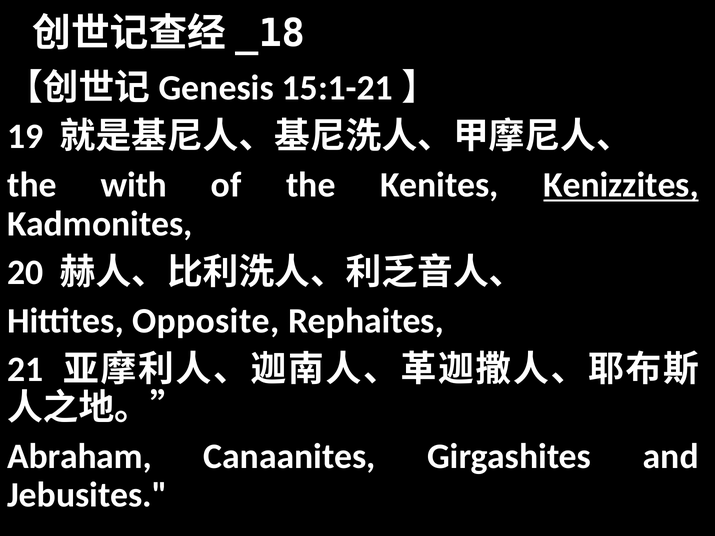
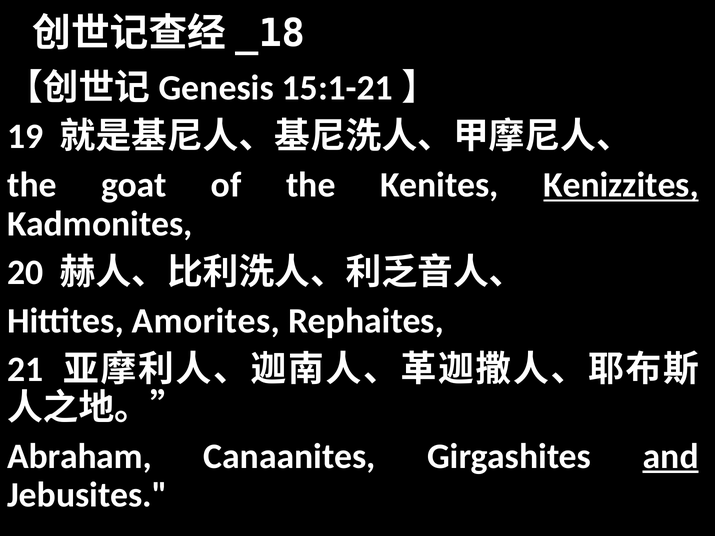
with: with -> goat (134, 185)
Opposite: Opposite -> Amorites (206, 321)
and underline: none -> present (671, 457)
